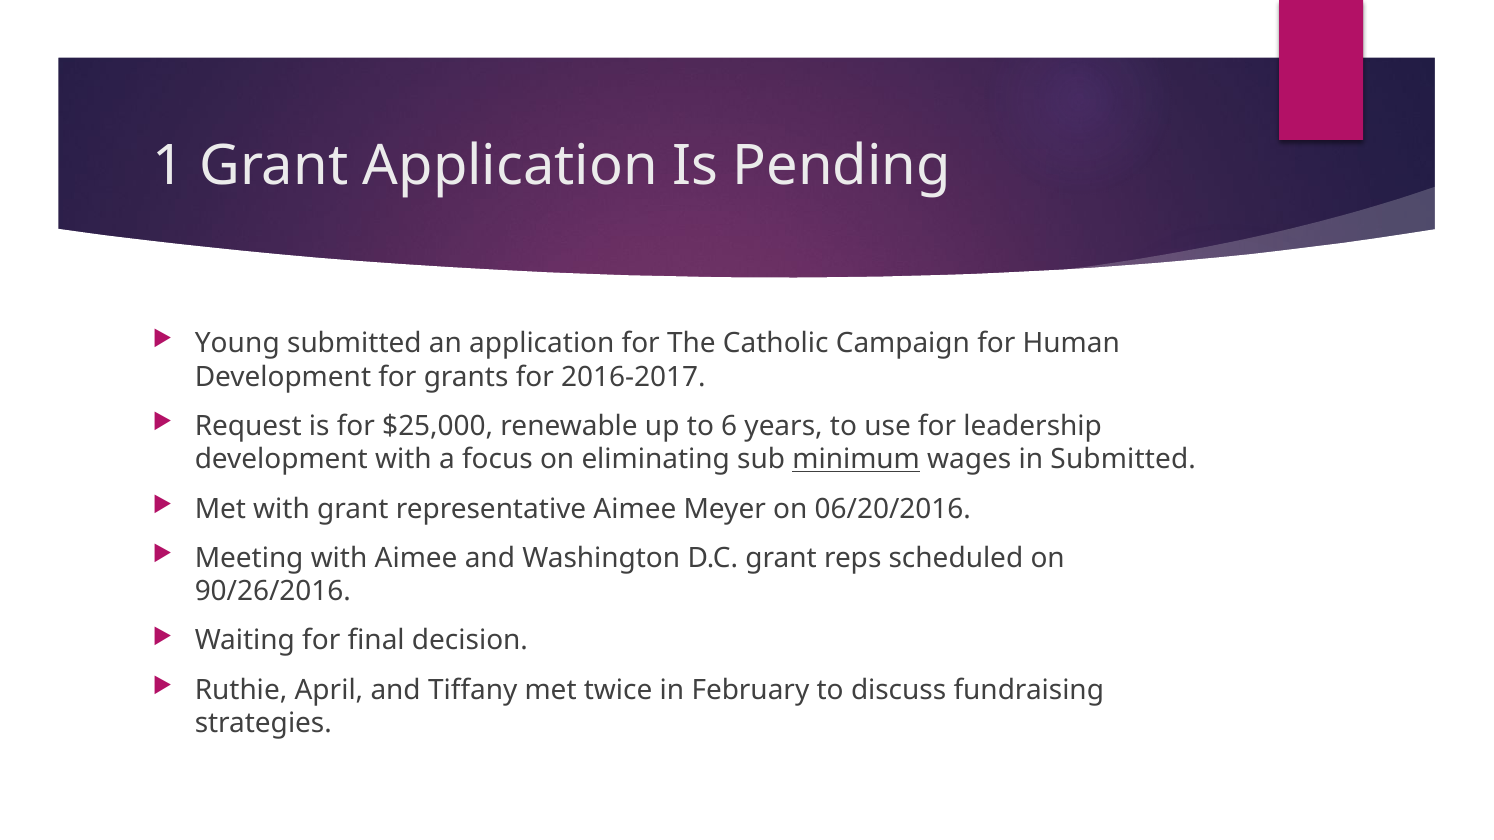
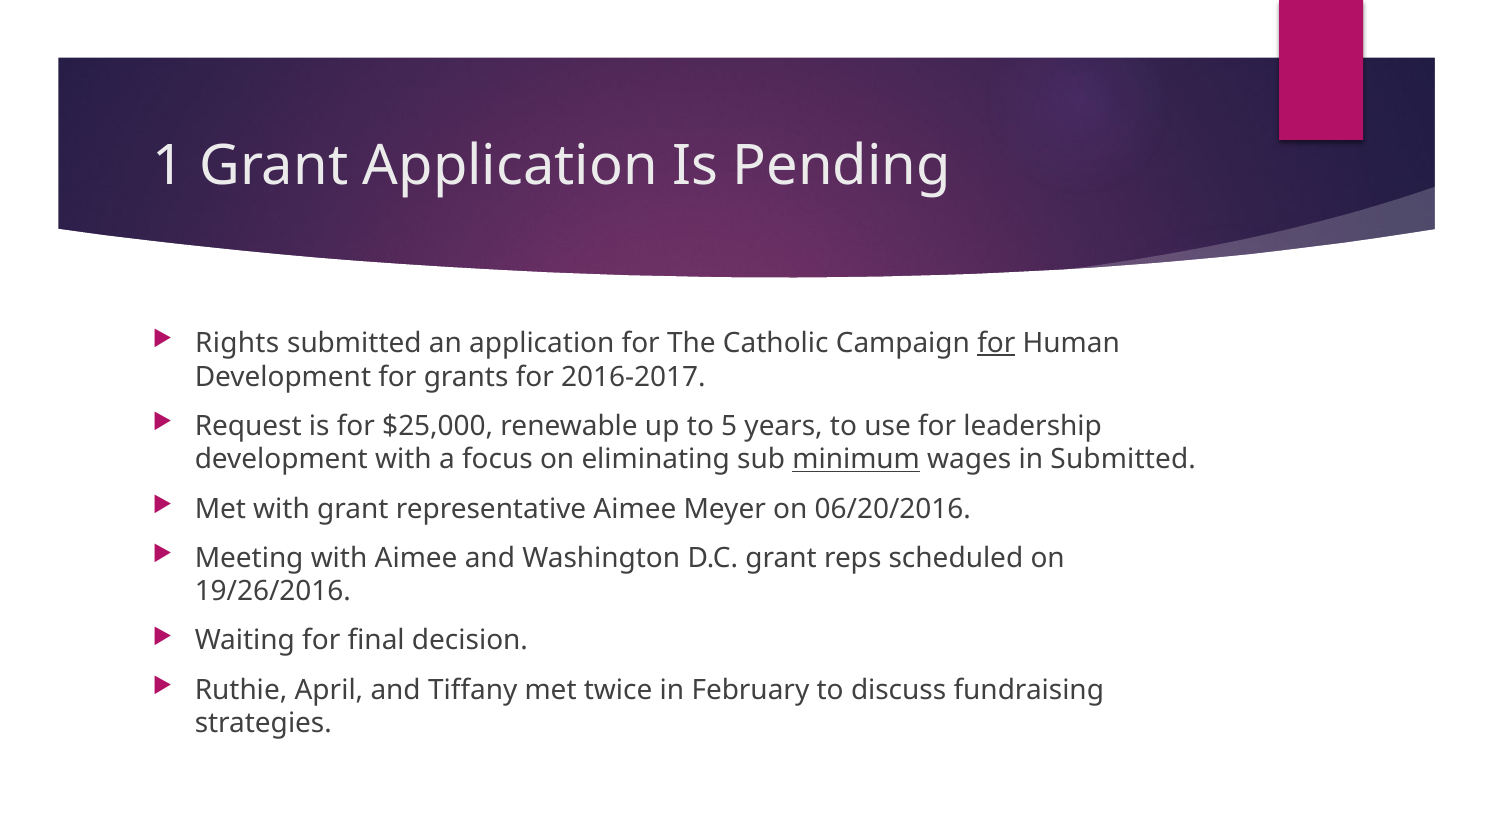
Young: Young -> Rights (237, 343)
for underline: none -> present (996, 343)
6: 6 -> 5 (729, 426)
90/26/2016: 90/26/2016 -> 19/26/2016 (273, 592)
